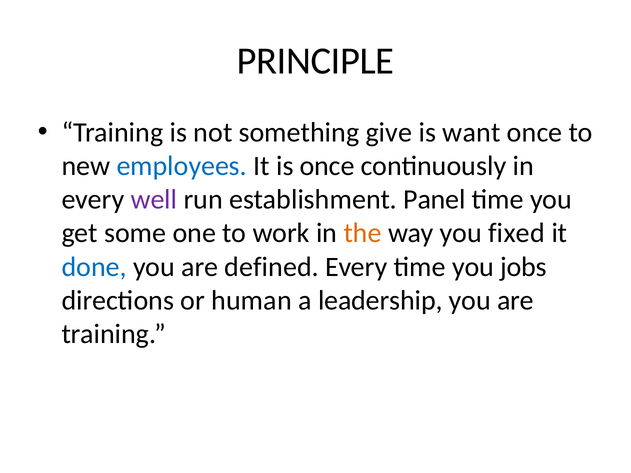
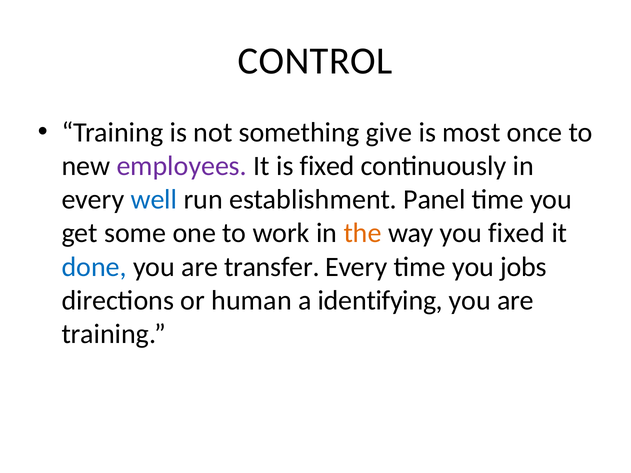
PRINCIPLE: PRINCIPLE -> CONTROL (315, 61)
want: want -> most (471, 132)
employees colour: blue -> purple (182, 166)
is once: once -> fixed (327, 166)
well colour: purple -> blue (154, 200)
defined: defined -> transfer (272, 267)
leadership: leadership -> identifying (380, 301)
